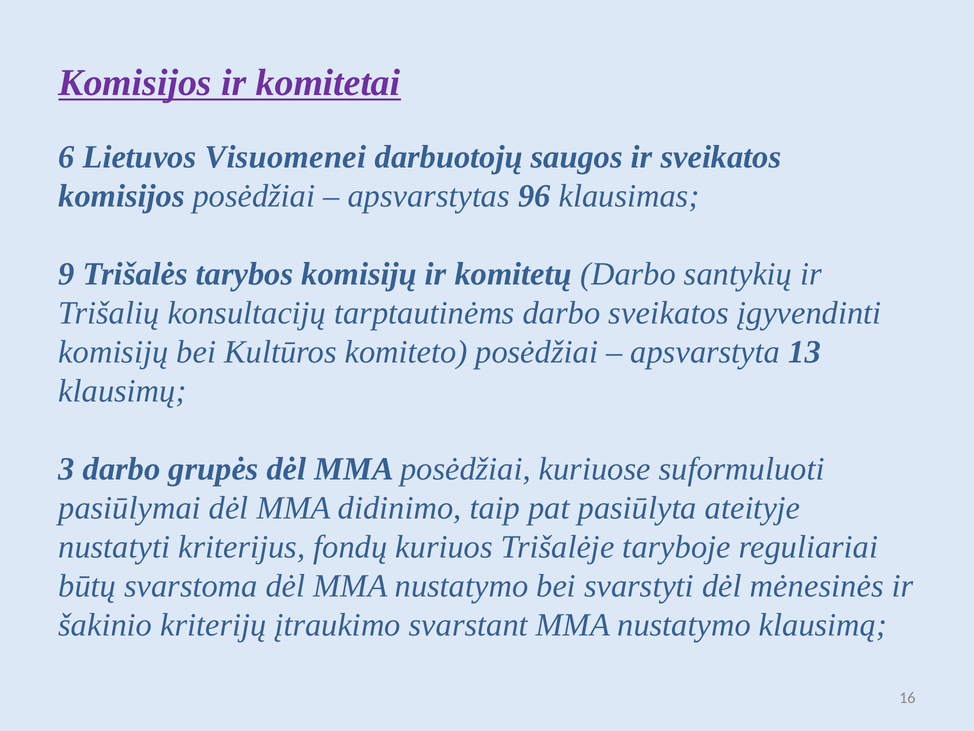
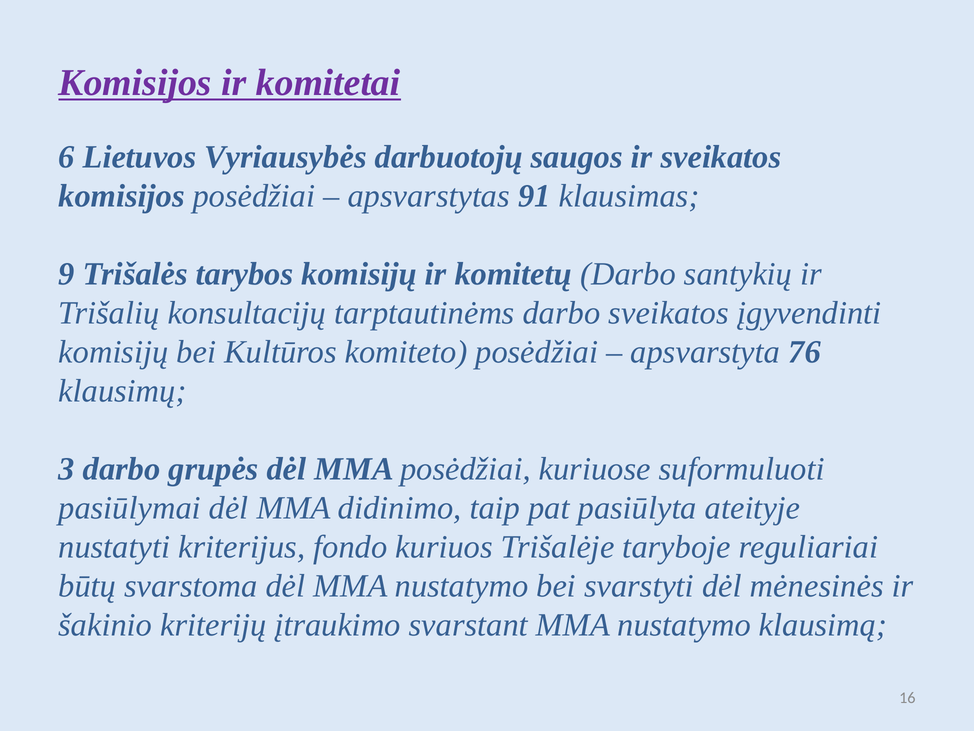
Visuomenei: Visuomenei -> Vyriausybės (285, 157)
96: 96 -> 91 (534, 196)
13: 13 -> 76 (805, 352)
fondų: fondų -> fondo (350, 547)
